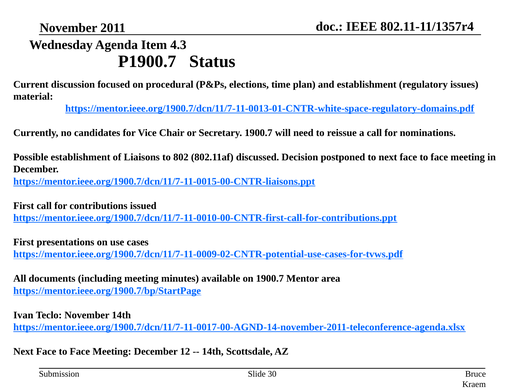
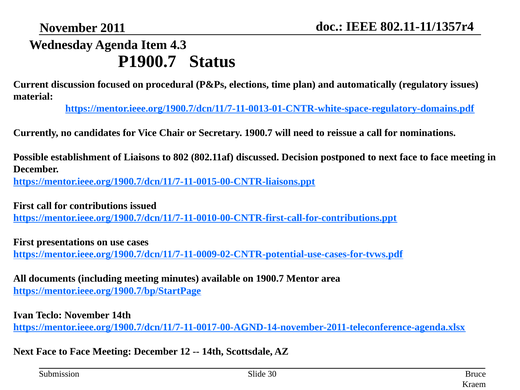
and establishment: establishment -> automatically (367, 84)
